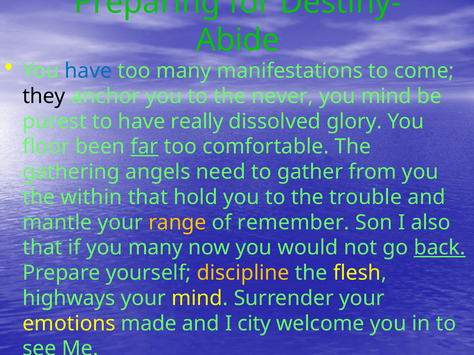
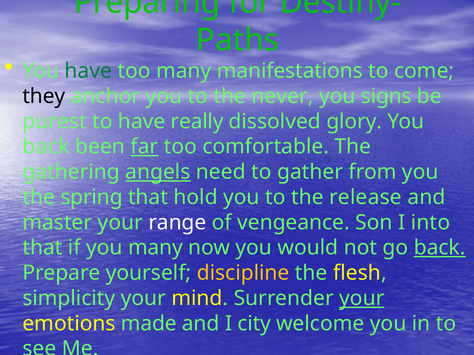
Abide: Abide -> Paths (237, 40)
have colour: blue -> green (88, 71)
you mind: mind -> signs (386, 96)
floor: floor -> back (46, 147)
angels underline: none -> present (158, 172)
within: within -> spring (92, 197)
trouble: trouble -> release (365, 197)
mantle: mantle -> master (57, 223)
range colour: yellow -> white (177, 223)
remember: remember -> vengeance (294, 223)
also: also -> into (430, 223)
highways: highways -> simplicity (69, 299)
your underline: none -> present (362, 299)
